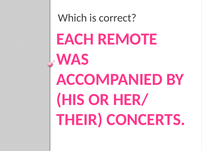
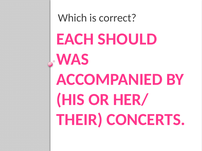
REMOTE: REMOTE -> SHOULD (127, 39)
